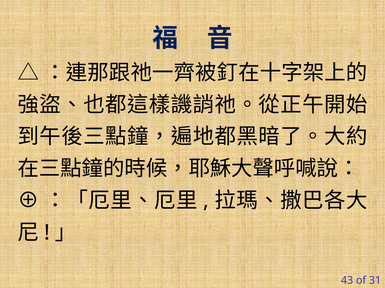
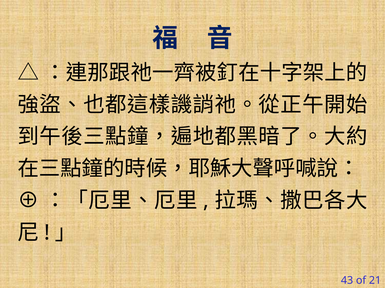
31: 31 -> 21 (375, 281)
